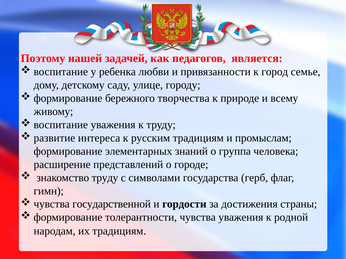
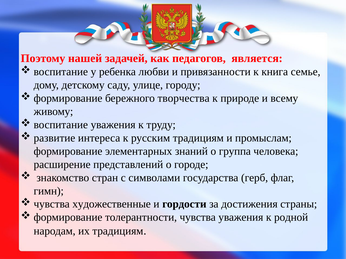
город: город -> книга (275, 72)
знакомство труду: труду -> стран (105, 178)
государственной: государственной -> художественные (112, 204)
